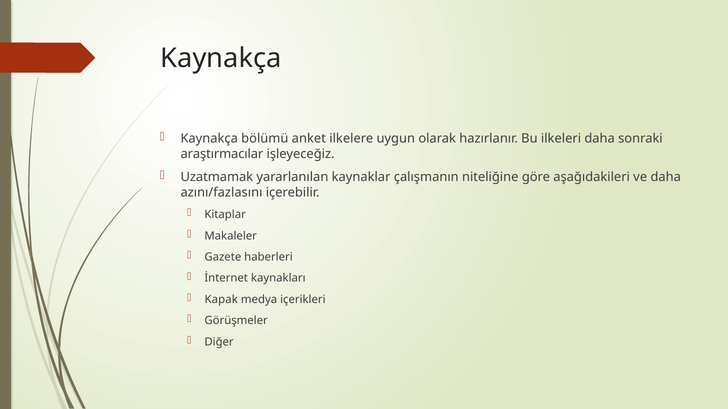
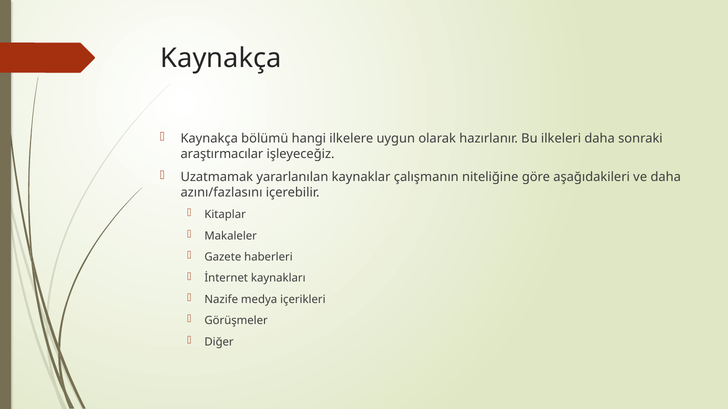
anket: anket -> hangi (309, 139)
Kapak: Kapak -> Nazife (221, 300)
